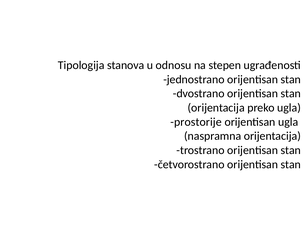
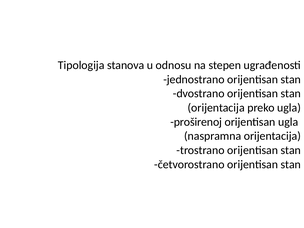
prostorije: prostorije -> proširenoj (196, 122)
